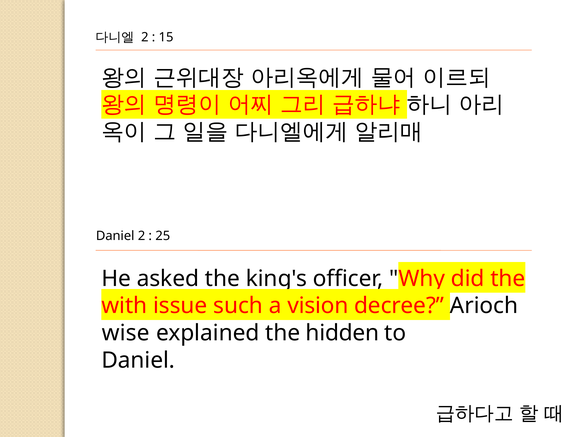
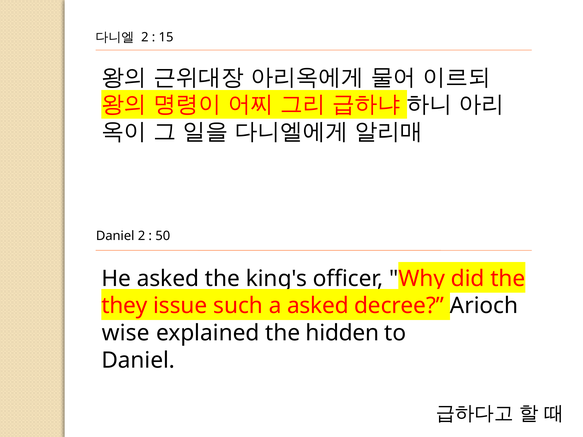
25: 25 -> 50 (163, 236)
with: with -> they (124, 306)
a vision: vision -> asked (318, 306)
